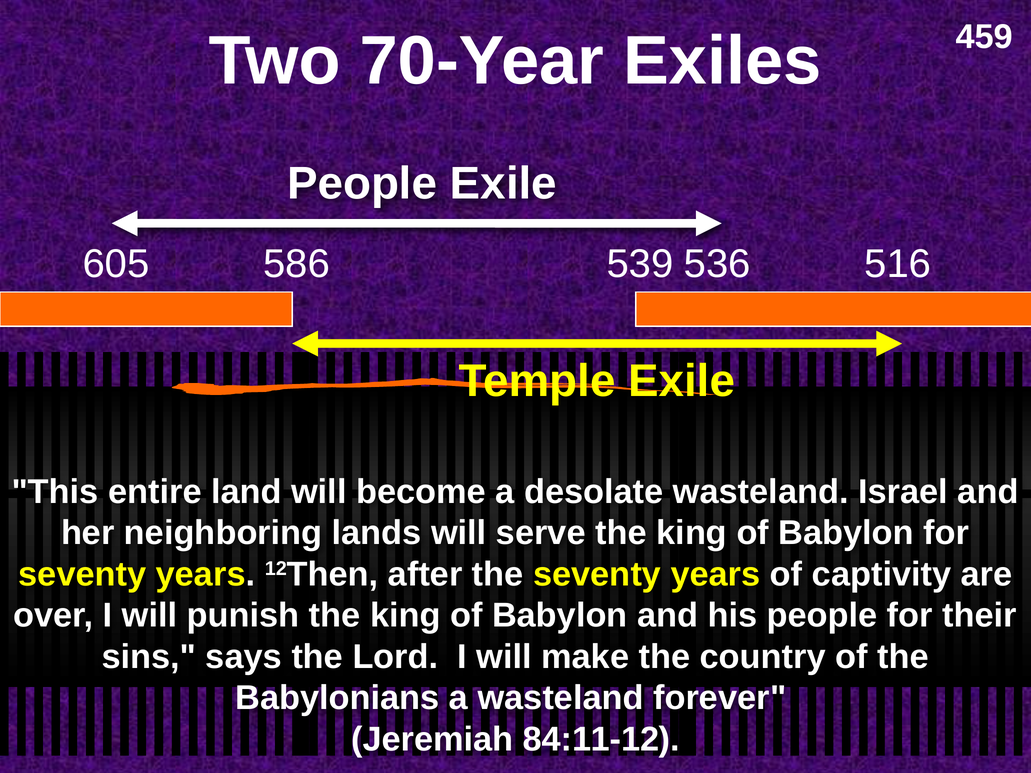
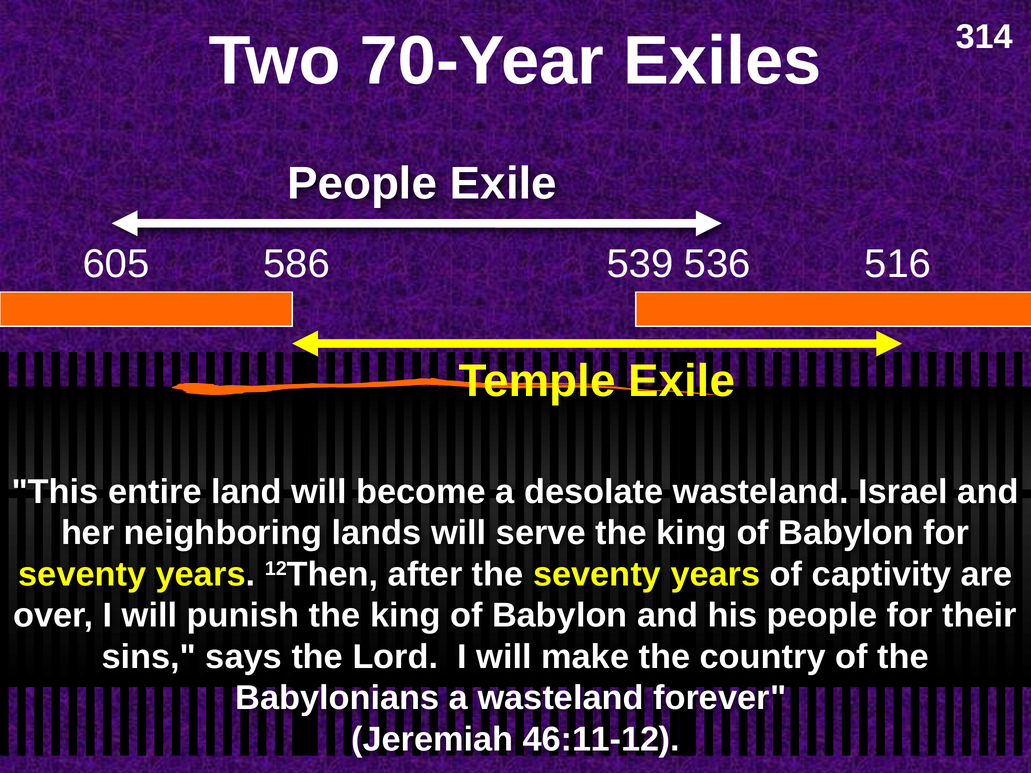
459: 459 -> 314 (984, 37)
84:11-12: 84:11-12 -> 46:11-12 (601, 739)
